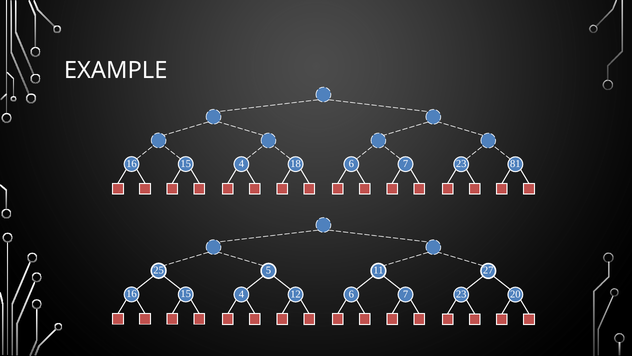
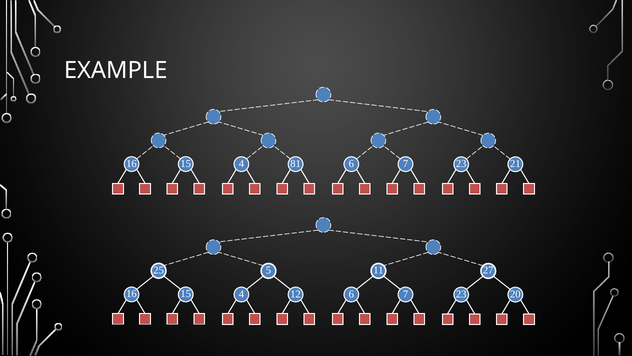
18: 18 -> 81 (296, 163)
81: 81 -> 21 (515, 164)
